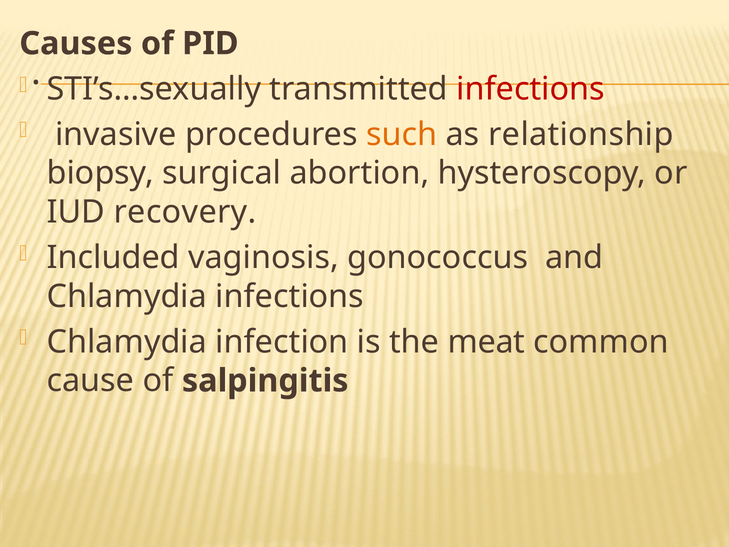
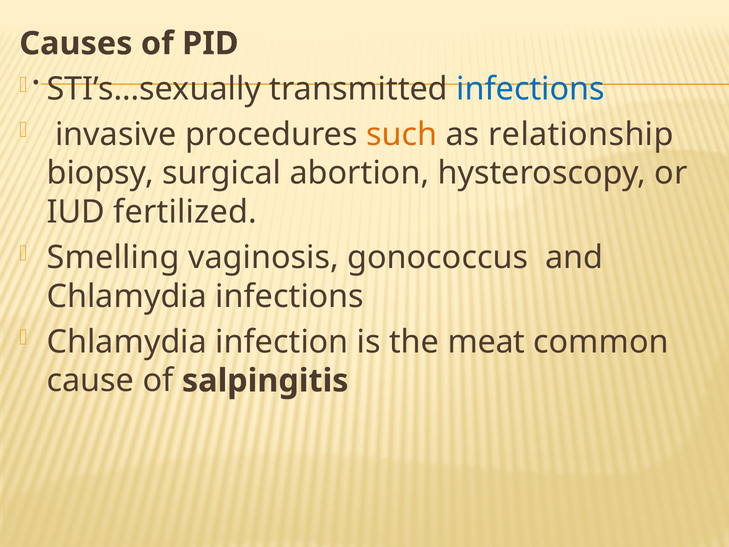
infections colour: red -> blue (531, 89)
recovery: recovery -> fertilized (185, 212)
Included: Included -> Smelling (113, 257)
